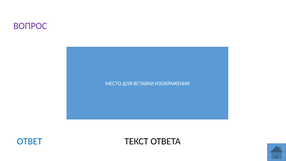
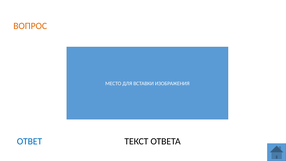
ВОПРОС colour: purple -> orange (30, 26)
